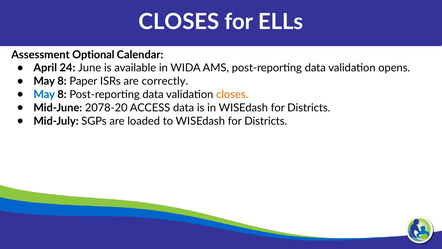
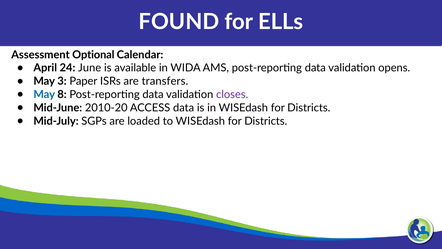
CLOSES: CLOSES -> FOUND (179, 22)
8: 8 -> 3 (62, 81)
correctly: correctly -> transfers (165, 81)
closes colour: orange -> purple (232, 94)
2078-20: 2078-20 -> 2010-20 (106, 108)
